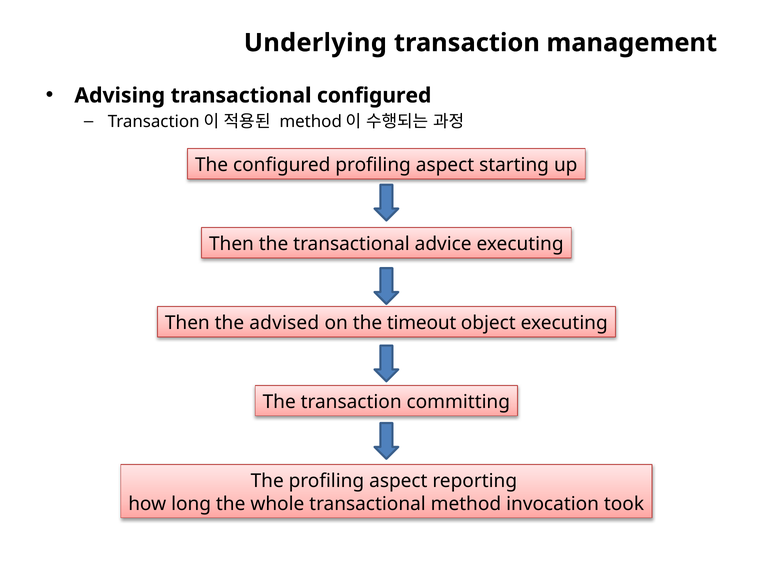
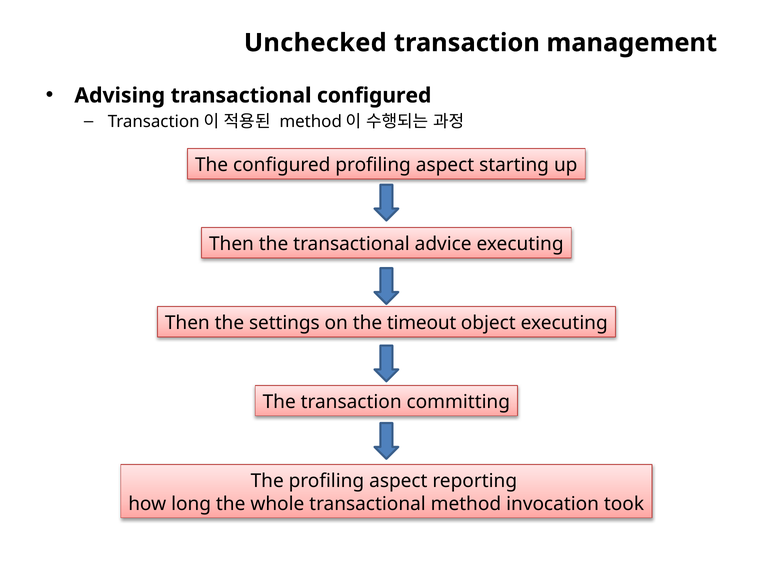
Underlying: Underlying -> Unchecked (315, 43)
advised: advised -> settings (284, 323)
